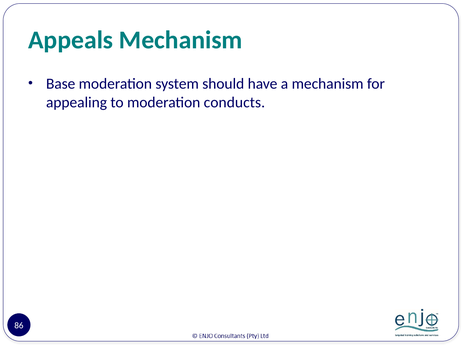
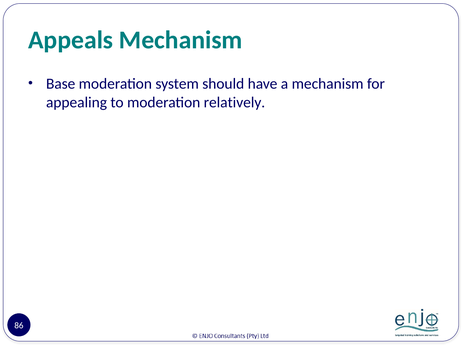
conducts: conducts -> relatively (234, 102)
